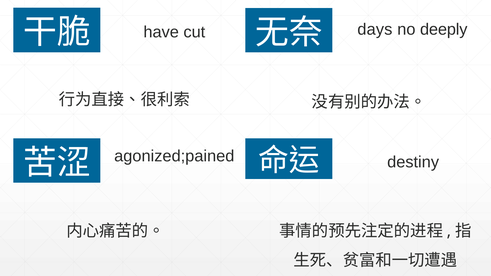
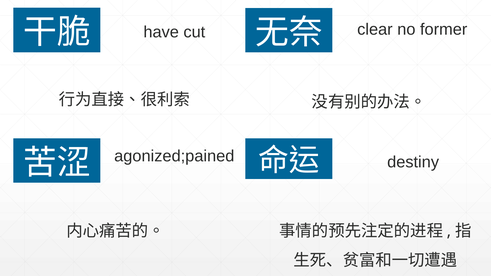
days: days -> clear (375, 30)
deeply: deeply -> former (444, 30)
